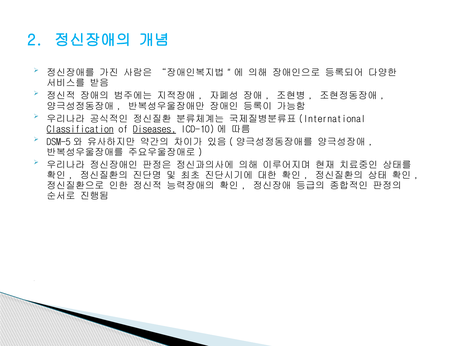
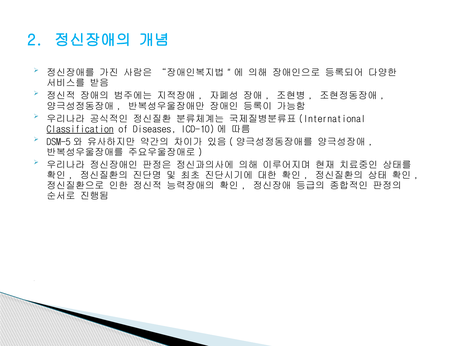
Diseases underline: present -> none (154, 129)
